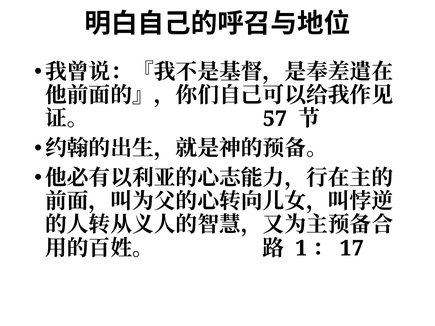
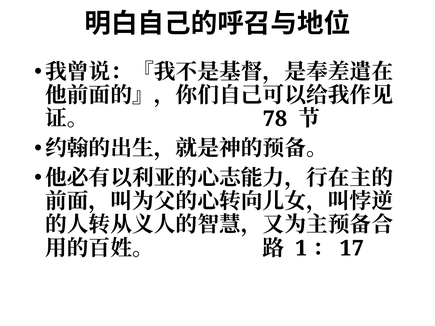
57: 57 -> 78 (275, 119)
